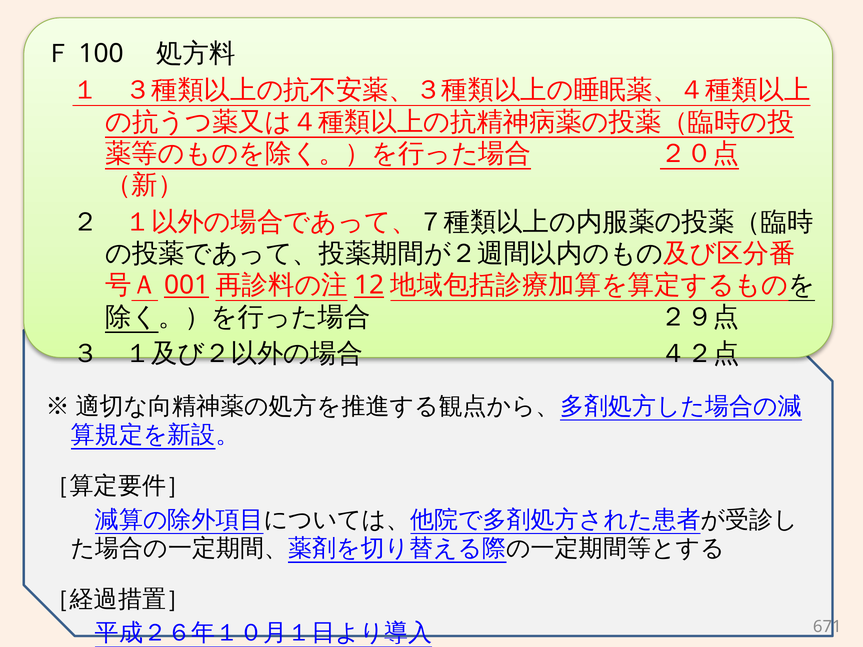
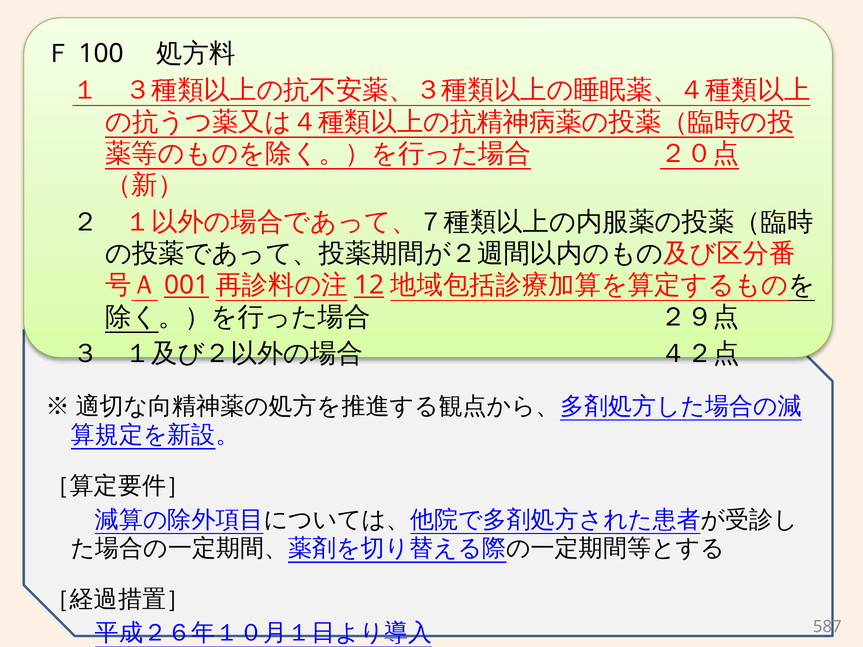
671: 671 -> 587 (827, 627)
